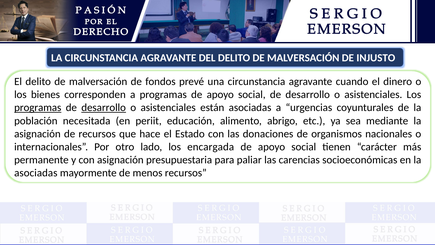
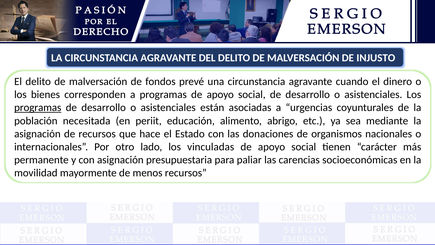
desarrollo underline: present -> none (104, 108)
encargada: encargada -> vinculadas (211, 147)
asociadas: asociadas -> movilidad (36, 173)
